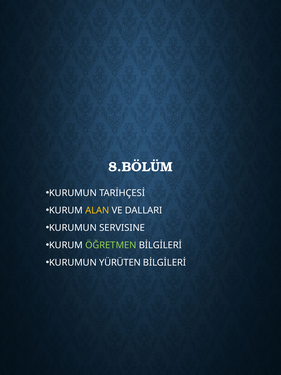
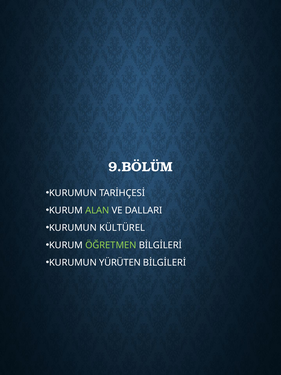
8.BÖLÜM: 8.BÖLÜM -> 9.BÖLÜM (140, 167)
ALAN colour: yellow -> light green (97, 210)
SERVISINE: SERVISINE -> KÜLTÜREL (122, 228)
